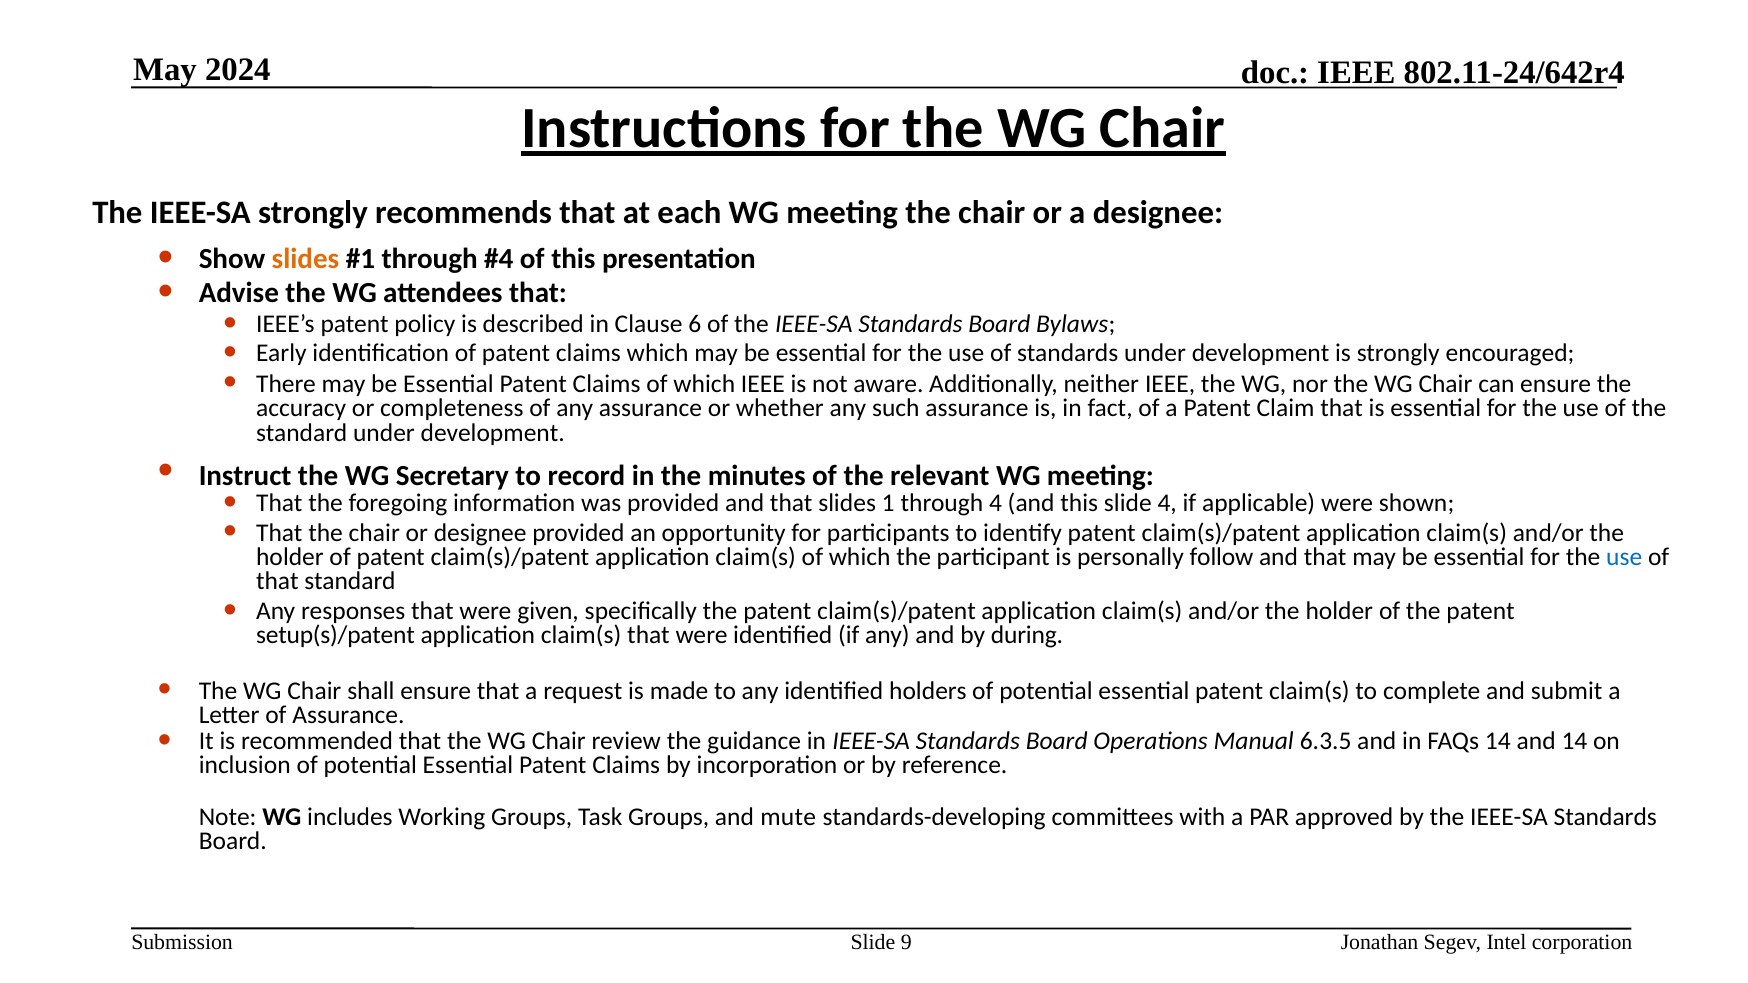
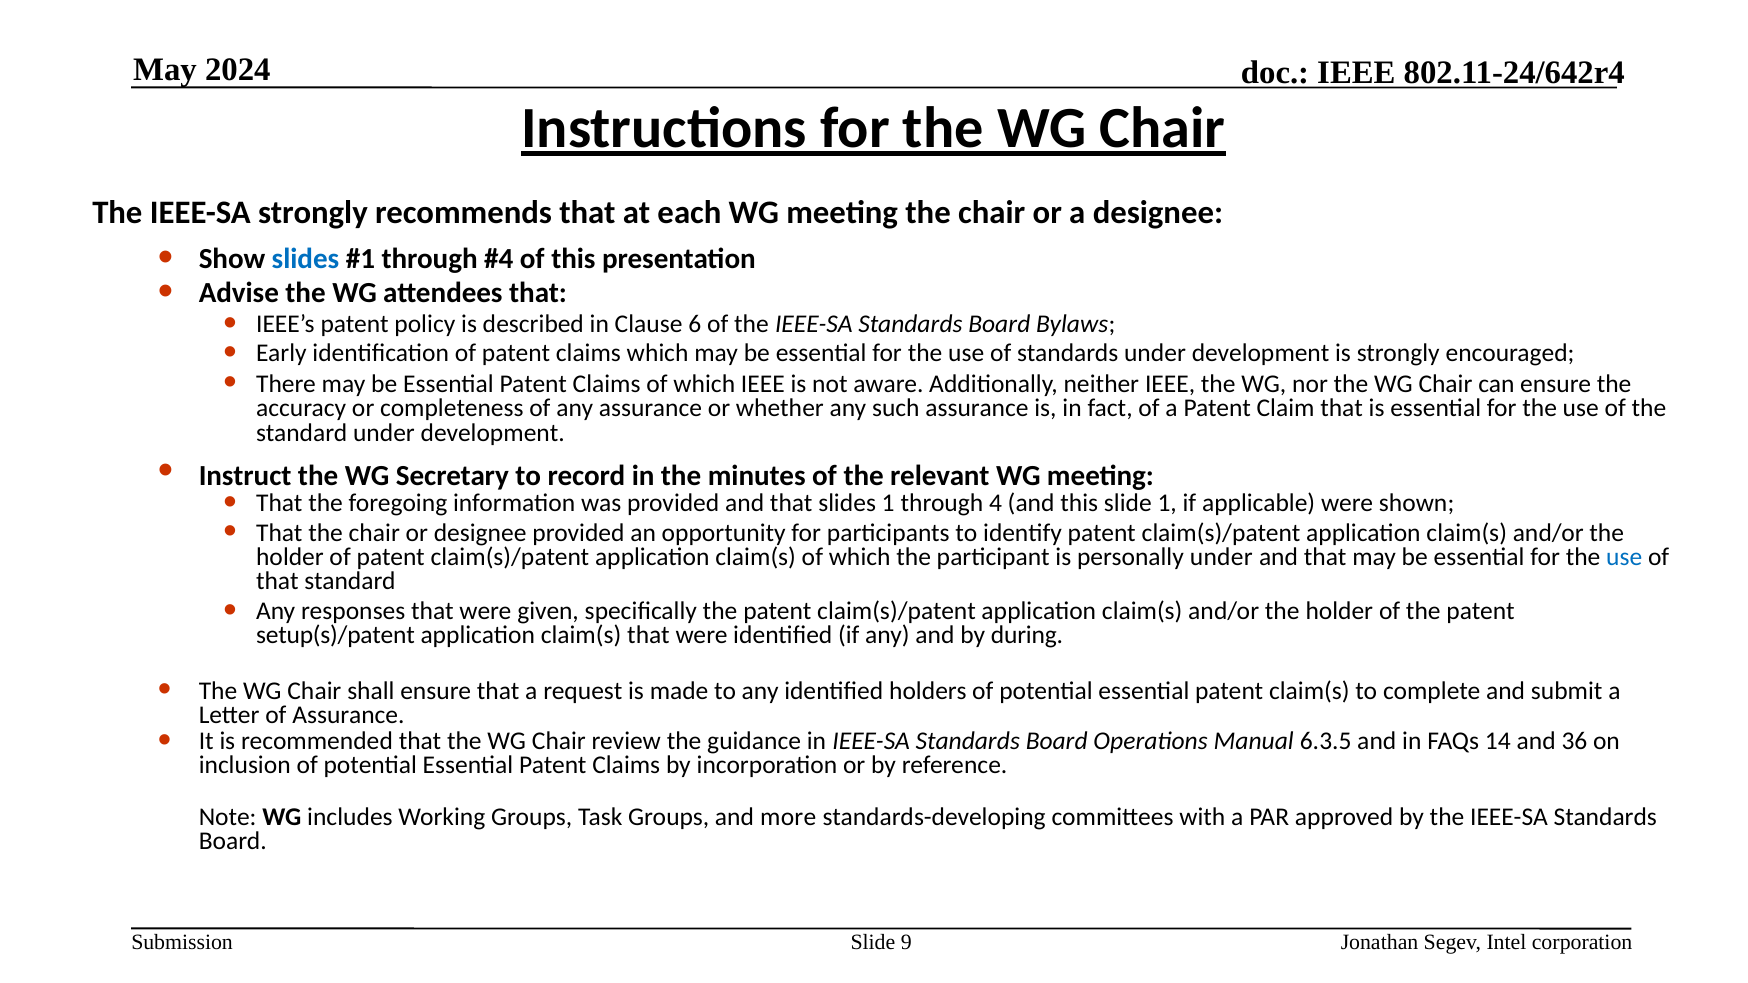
slides colour: orange -> blue (305, 259)
slide 4: 4 -> 1 (1167, 503)
personally follow: follow -> under (1221, 557)
and 14: 14 -> 36 (1574, 741)
mute: mute -> more (788, 817)
